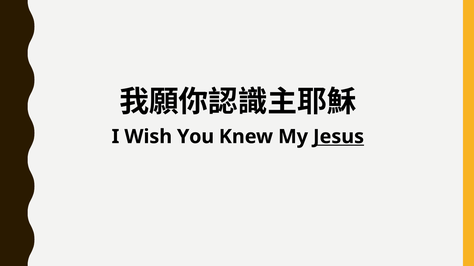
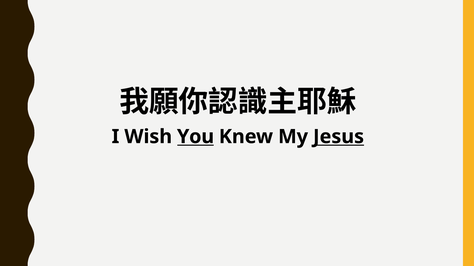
You underline: none -> present (196, 137)
